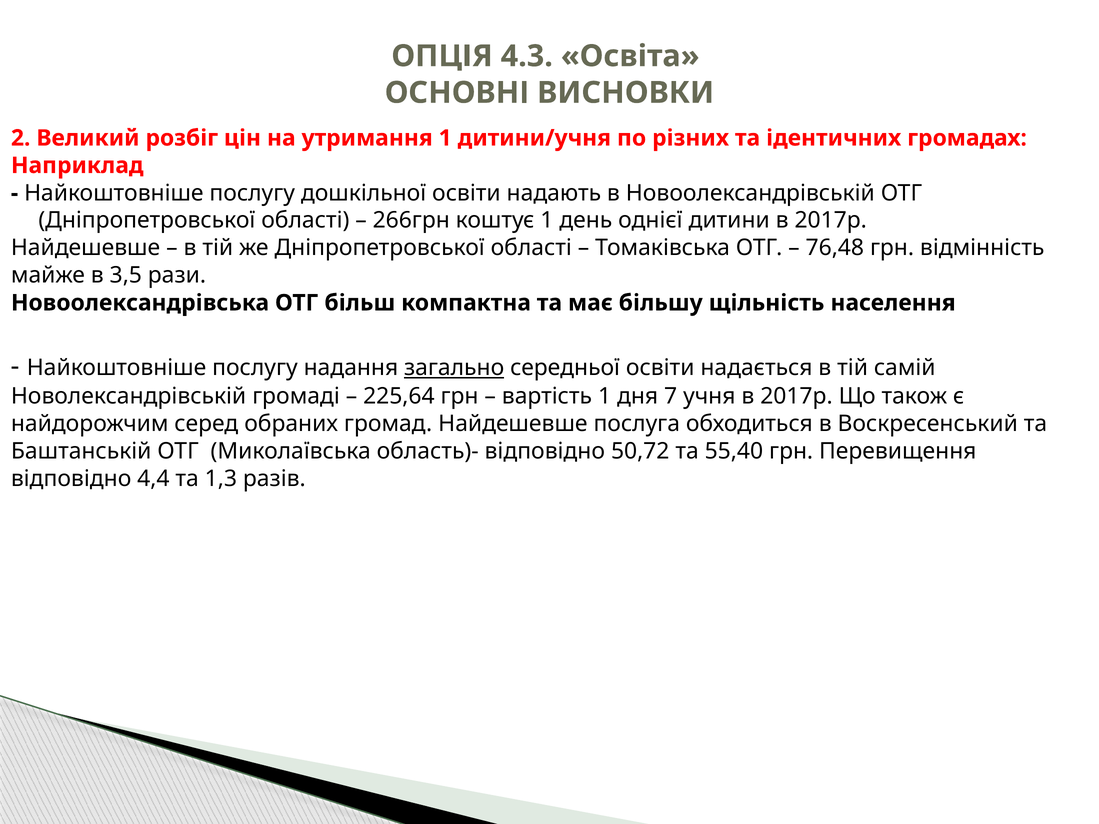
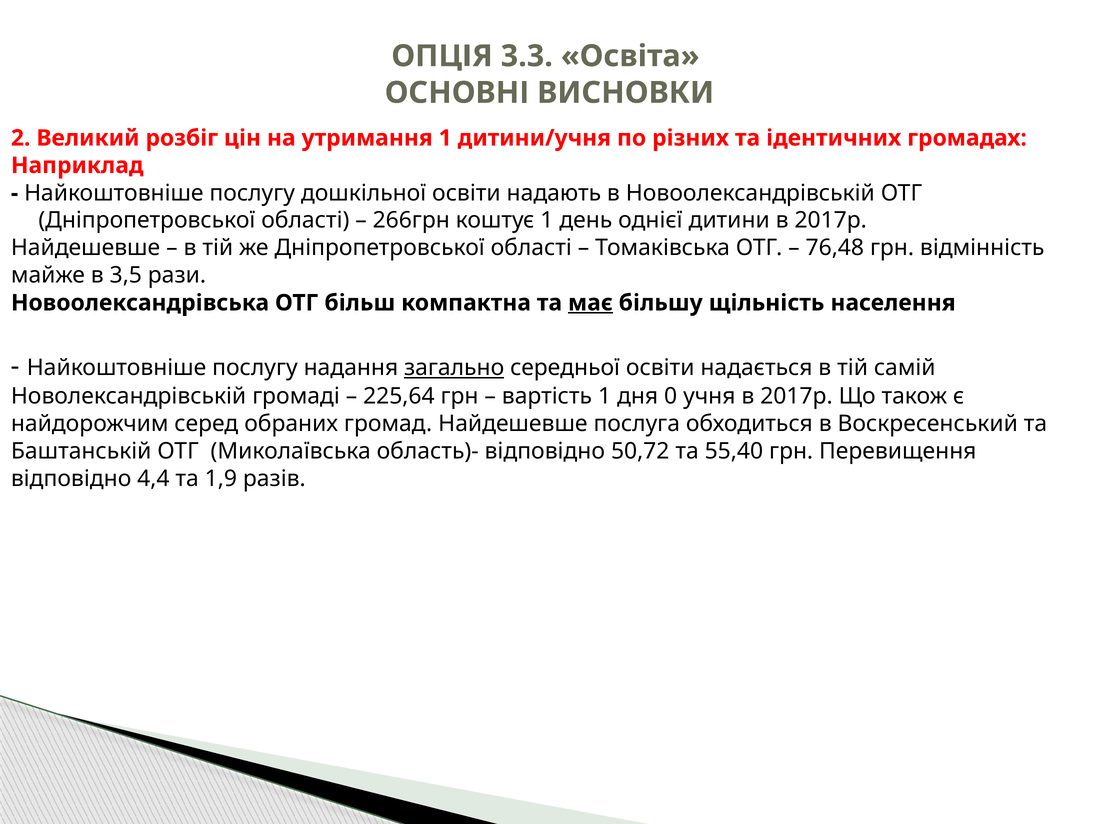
4.3: 4.3 -> 3.3 (527, 56)
має underline: none -> present (590, 303)
7: 7 -> 0 (671, 396)
1,3: 1,3 -> 1,9 (221, 479)
